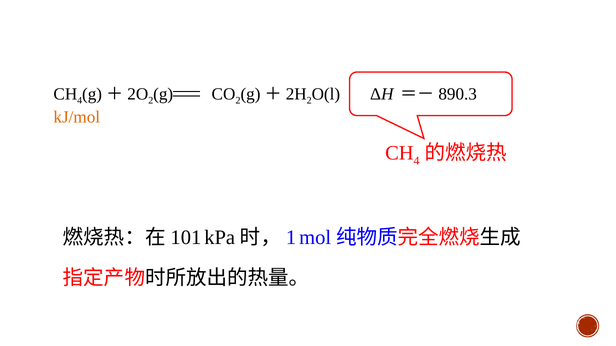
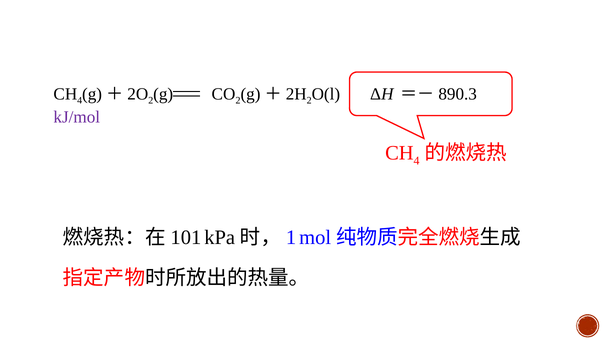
kJ/mol colour: orange -> purple (77, 117)
